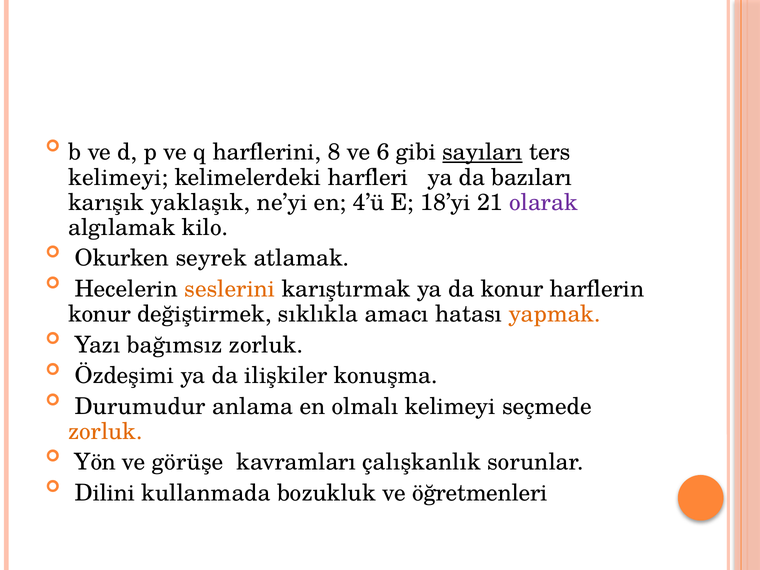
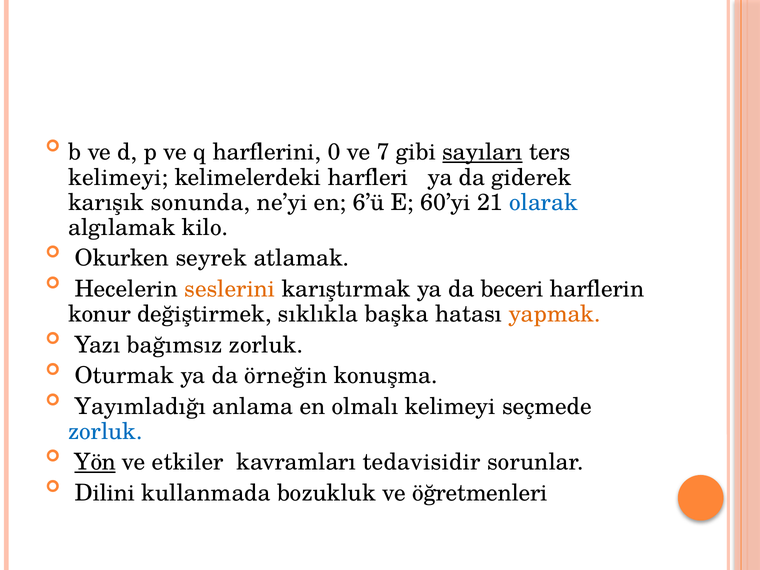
8: 8 -> 0 (334, 152)
6: 6 -> 7 (383, 152)
bazıları: bazıları -> giderek (532, 177)
yaklaşık: yaklaşık -> sonunda (200, 202)
4’ü: 4’ü -> 6’ü (369, 202)
18’yi: 18’yi -> 60’yi (445, 202)
olarak colour: purple -> blue (544, 202)
da konur: konur -> beceri (512, 289)
amacı: amacı -> başka (397, 314)
Özdeşimi: Özdeşimi -> Oturmak (124, 376)
ilişkiler: ilişkiler -> örneğin (286, 376)
Durumudur: Durumudur -> Yayımladığı (140, 406)
zorluk colour: orange -> blue (105, 431)
Yön underline: none -> present (95, 462)
görüşe: görüşe -> etkiler (188, 462)
çalışkanlık: çalışkanlık -> tedavisidir (422, 462)
